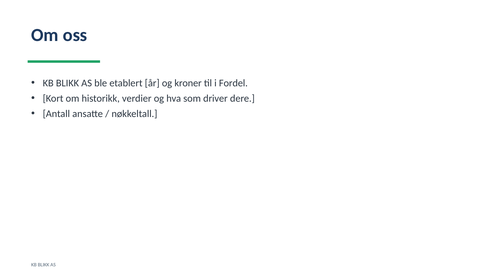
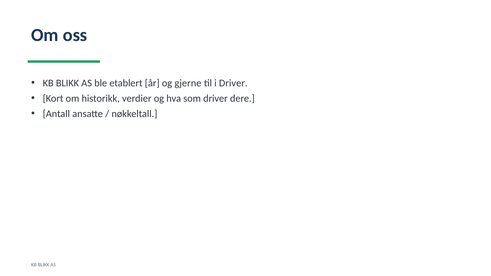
kroner: kroner -> gjerne (188, 83)
i Fordel: Fordel -> Driver (233, 83)
